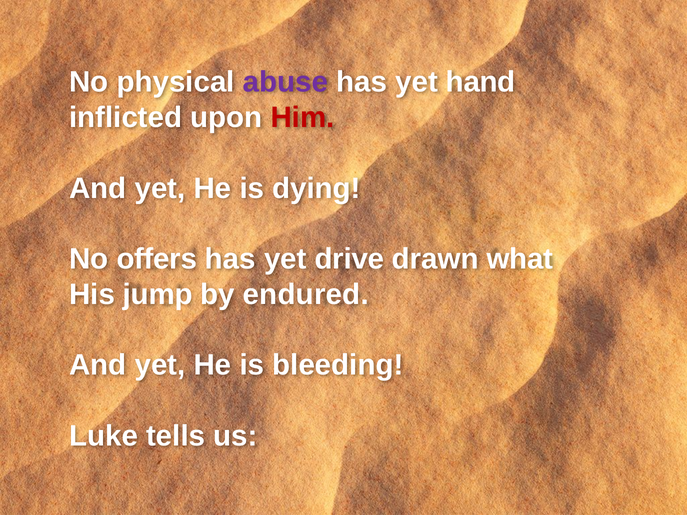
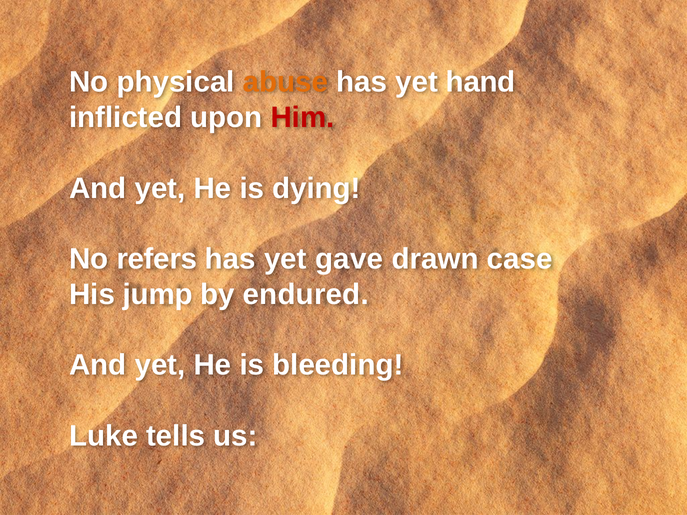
abuse colour: purple -> orange (285, 82)
offers: offers -> refers (157, 259)
drive: drive -> gave (349, 259)
what: what -> case (520, 259)
